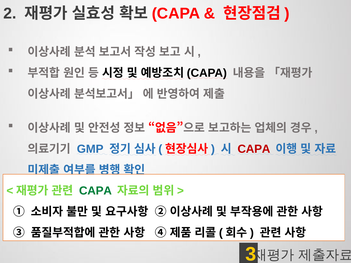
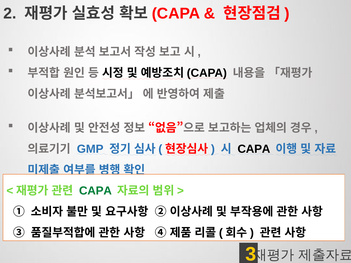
CAPA colour: red -> black (254, 149)
